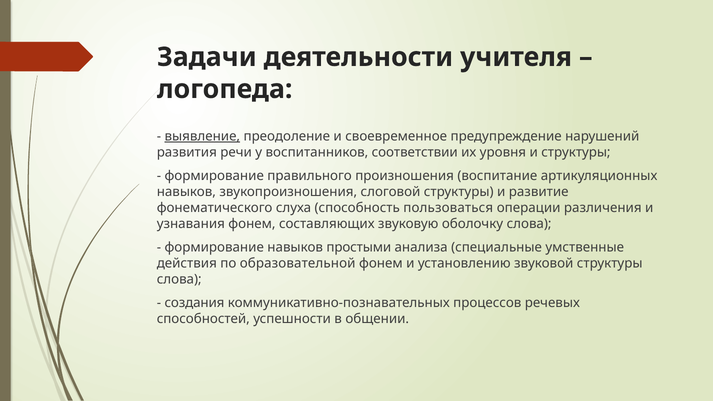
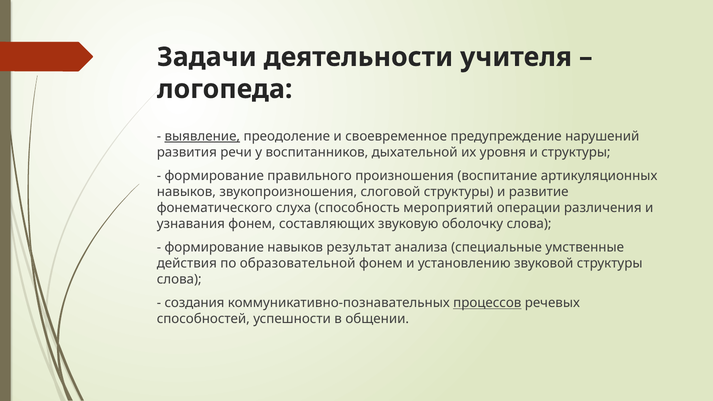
соответствии: соответствии -> дыхательной (415, 152)
пользоваться: пользоваться -> мероприятий (448, 208)
простыми: простыми -> результат (359, 248)
процессов underline: none -> present (487, 303)
